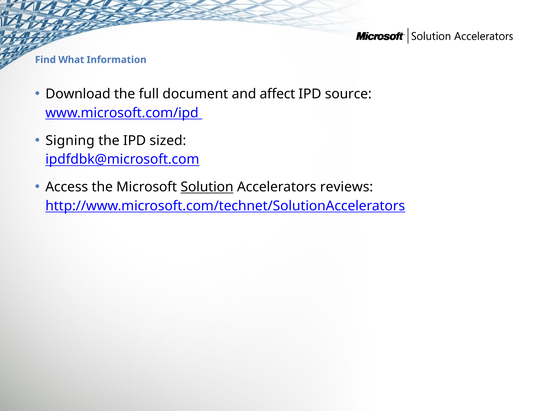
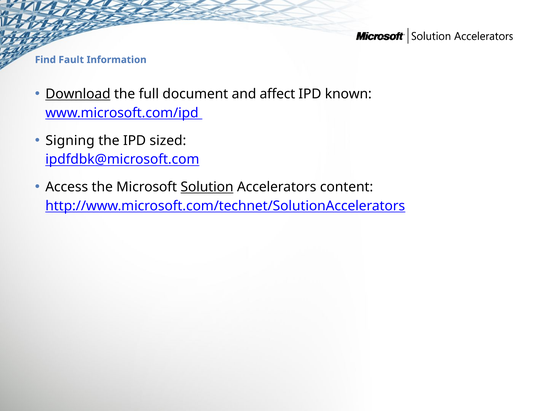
What: What -> Fault (71, 60)
Download underline: none -> present (78, 94)
source: source -> known (348, 94)
reviews: reviews -> content (347, 187)
